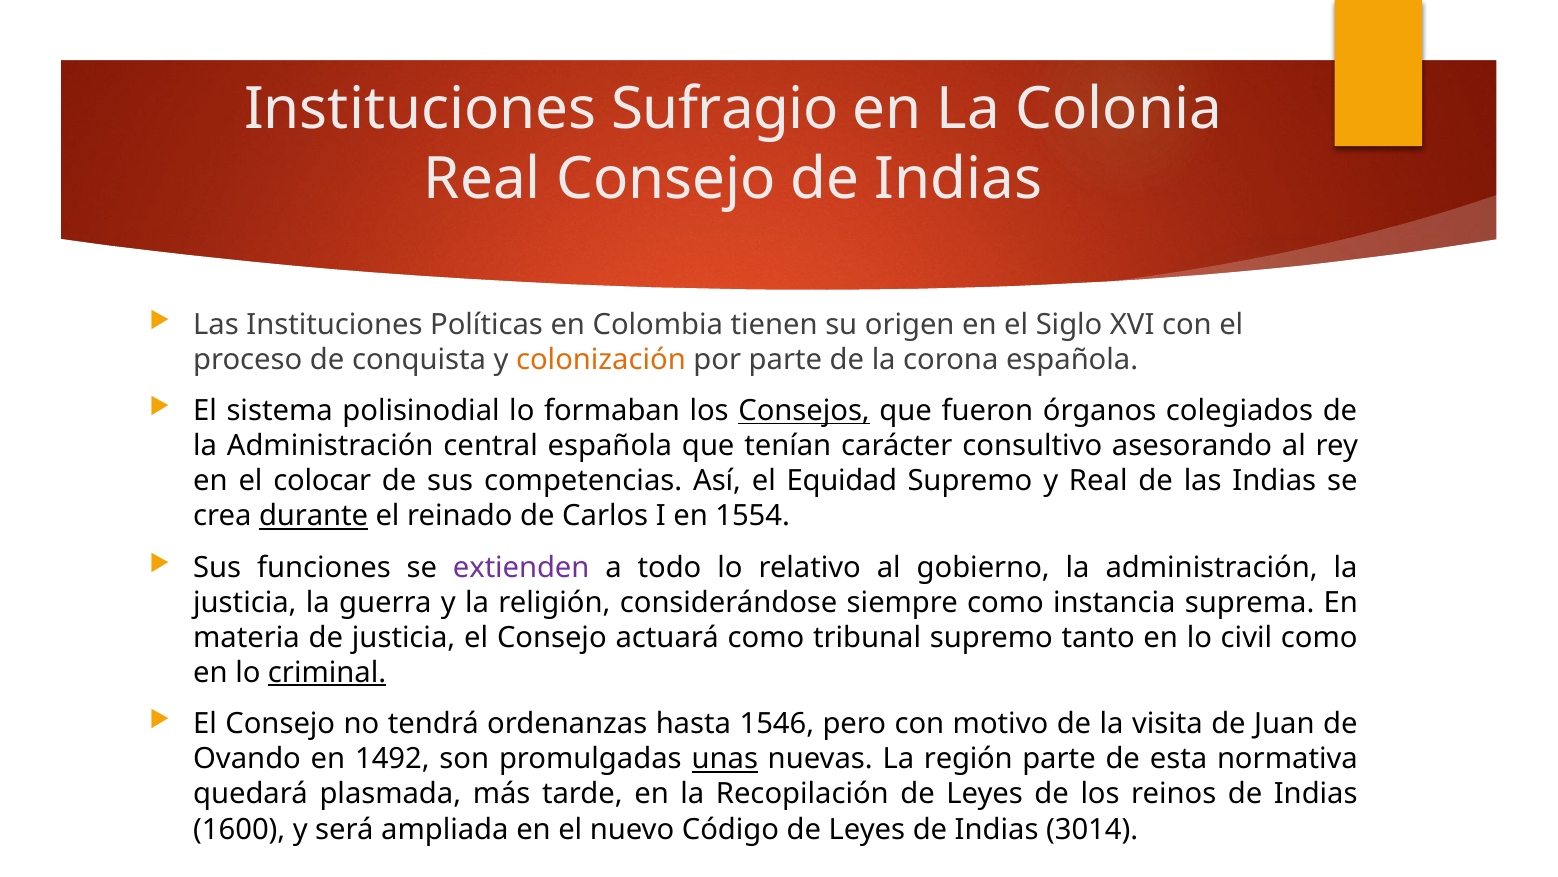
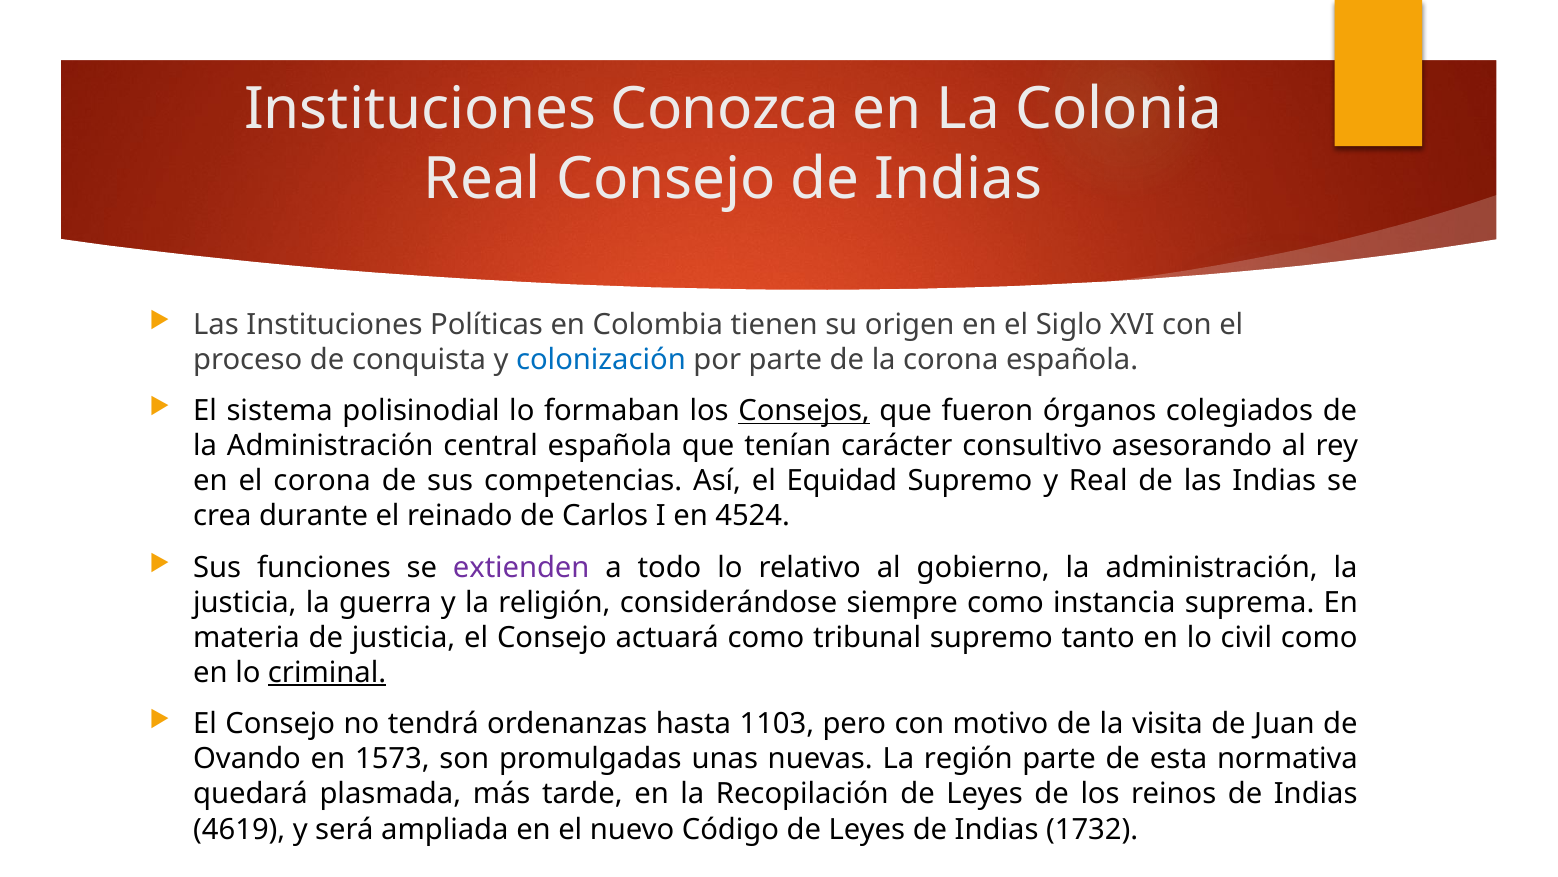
Sufragio: Sufragio -> Conozca (725, 109)
colonización colour: orange -> blue (601, 359)
el colocar: colocar -> corona (322, 481)
durante underline: present -> none (314, 516)
1554: 1554 -> 4524 (753, 516)
1546: 1546 -> 1103 (777, 724)
1492: 1492 -> 1573 (392, 759)
unas underline: present -> none (725, 759)
1600: 1600 -> 4619 (239, 829)
3014: 3014 -> 1732 (1092, 829)
